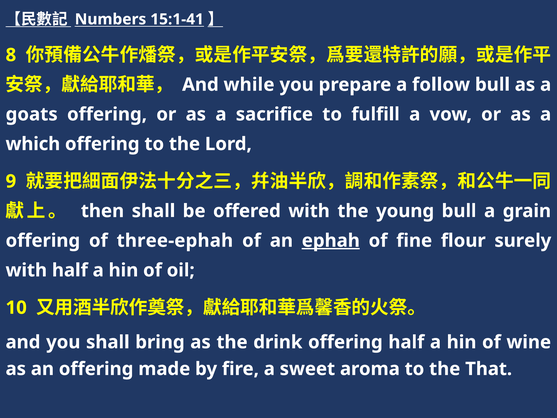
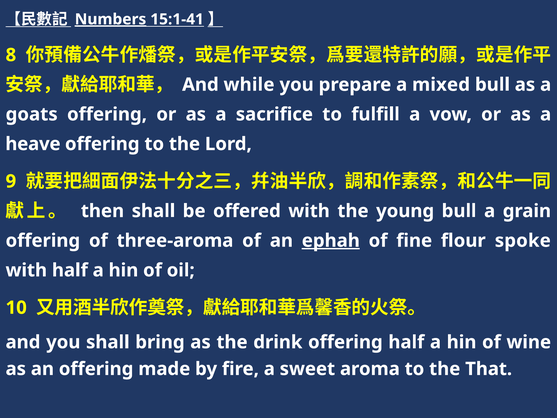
Numbers underline: none -> present (110, 19)
follow: follow -> mixed (441, 85)
which: which -> heave (33, 144)
three-ephah: three-ephah -> three-aroma (175, 241)
surely: surely -> spoke (523, 241)
